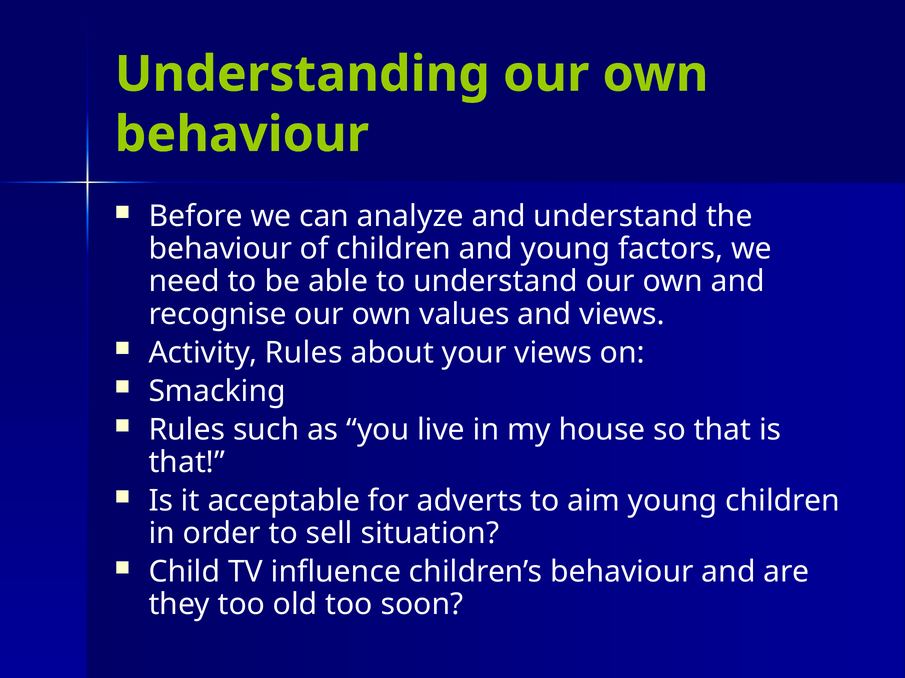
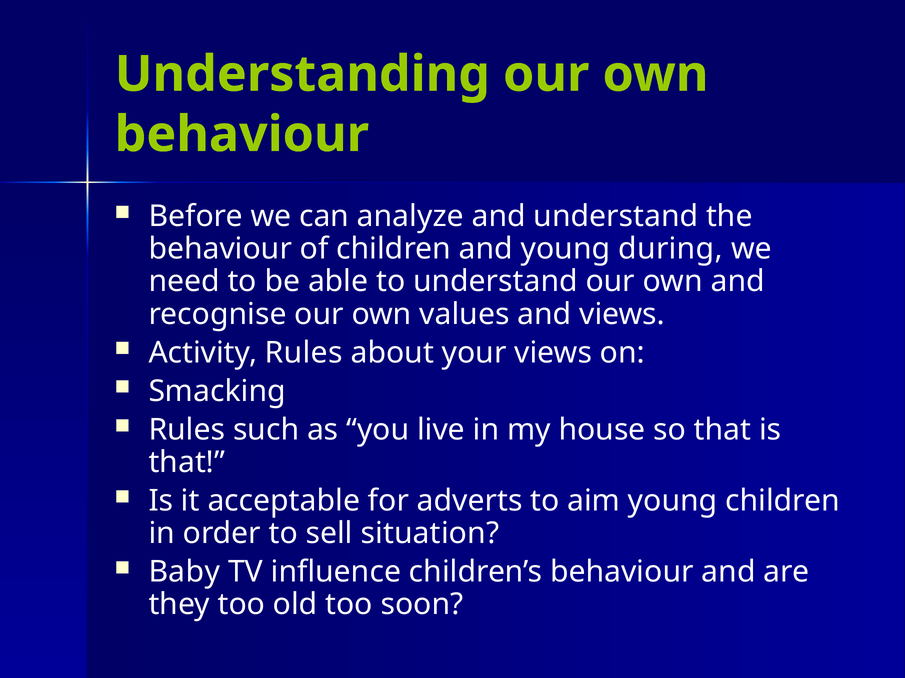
factors: factors -> during (671, 249)
Child: Child -> Baby (184, 572)
